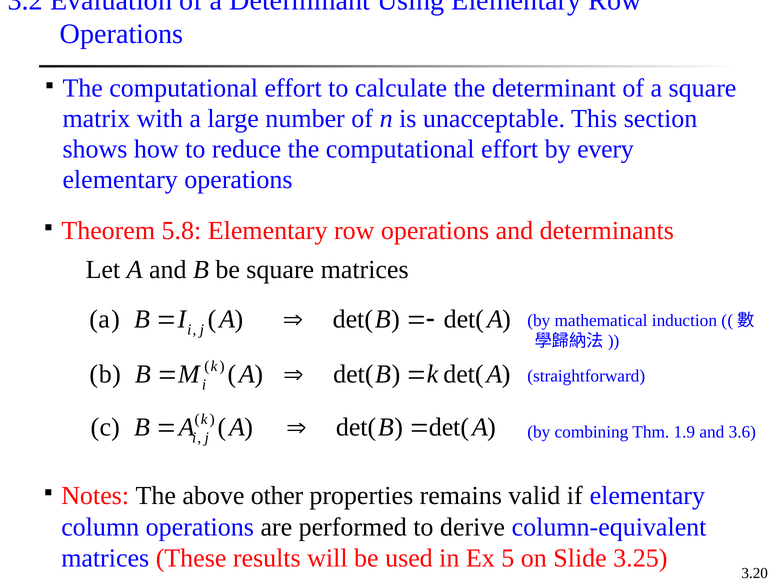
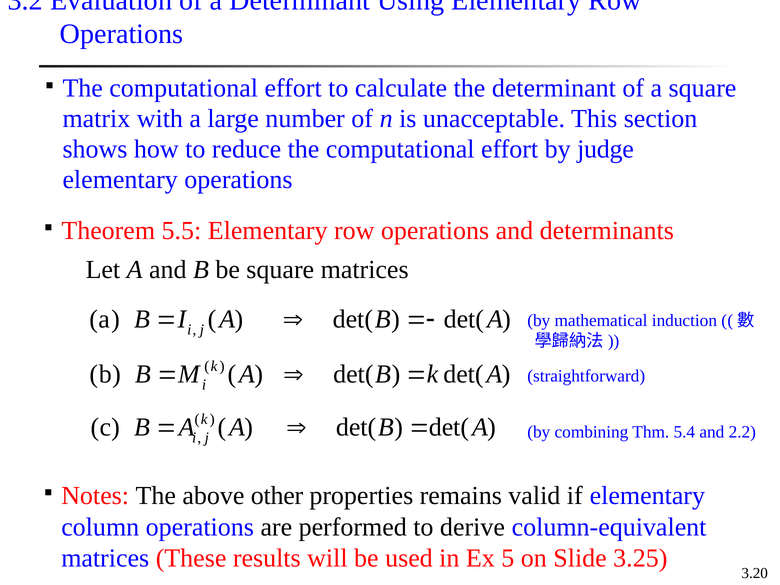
every: every -> judge (606, 149)
5.8: 5.8 -> 5.5 (181, 231)
1.9: 1.9 -> 5.4 (684, 432)
3.6: 3.6 -> 2.2 (742, 432)
